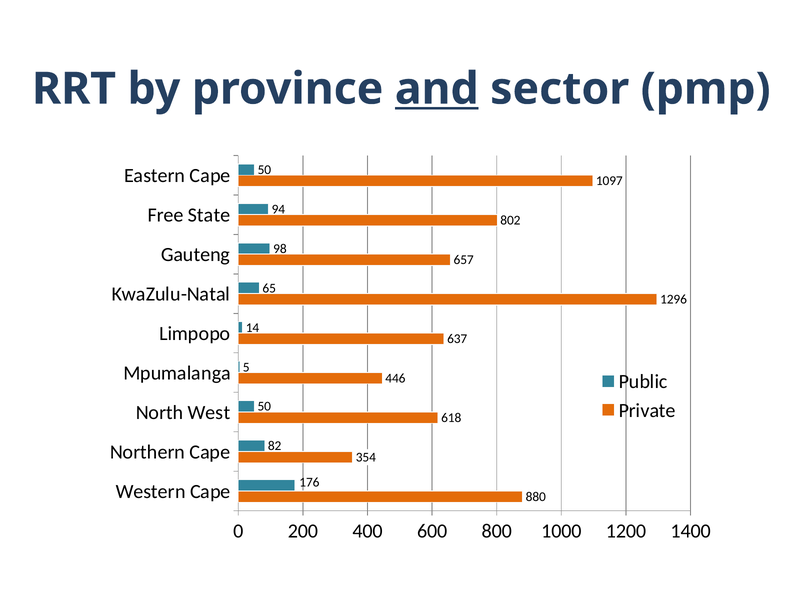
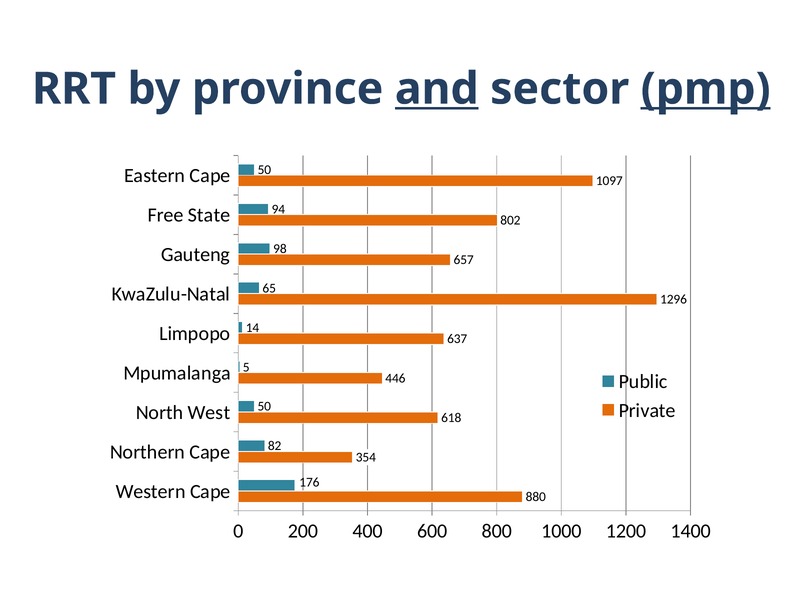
pmp underline: none -> present (706, 89)
